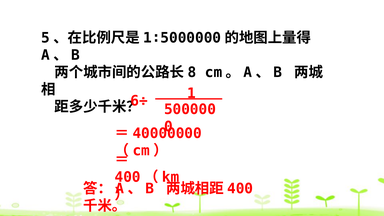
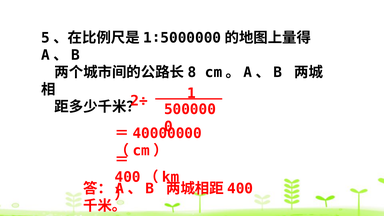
6÷: 6÷ -> 2÷ (139, 101)
